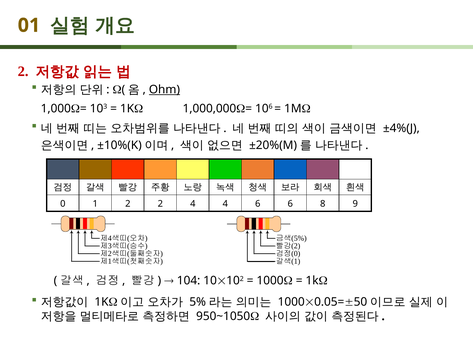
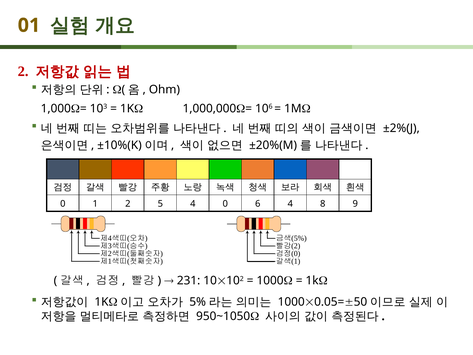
Ohm underline: present -> none (164, 89)
±4%(J: ±4%(J -> ±2%(J (401, 128)
2 2: 2 -> 5 (160, 204)
4 4: 4 -> 0 (225, 204)
6 6: 6 -> 4 (290, 204)
104: 104 -> 231 (189, 281)
